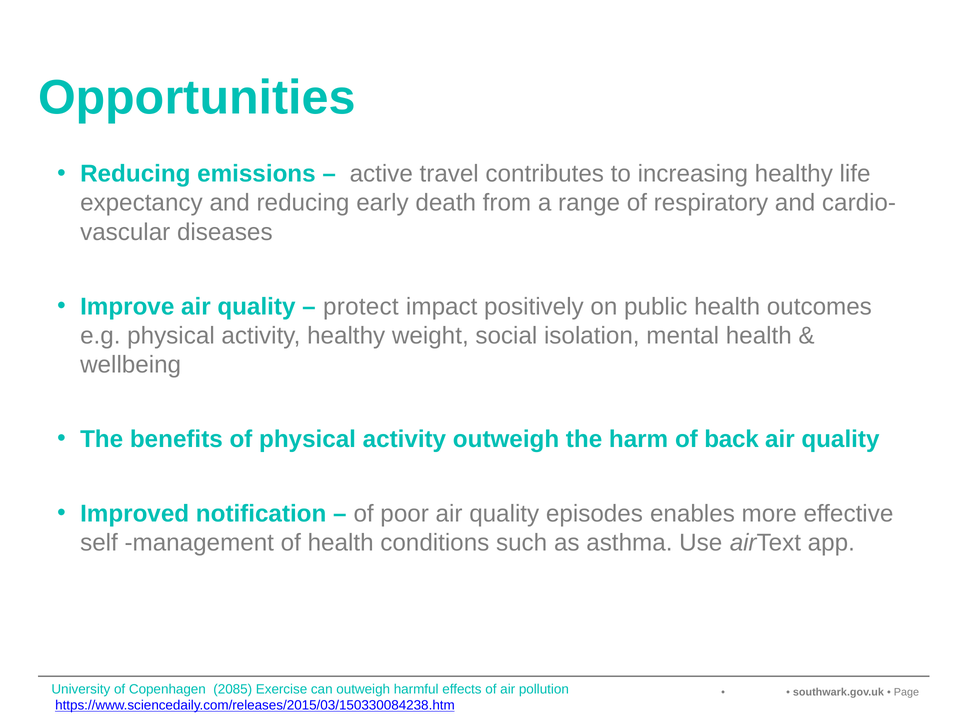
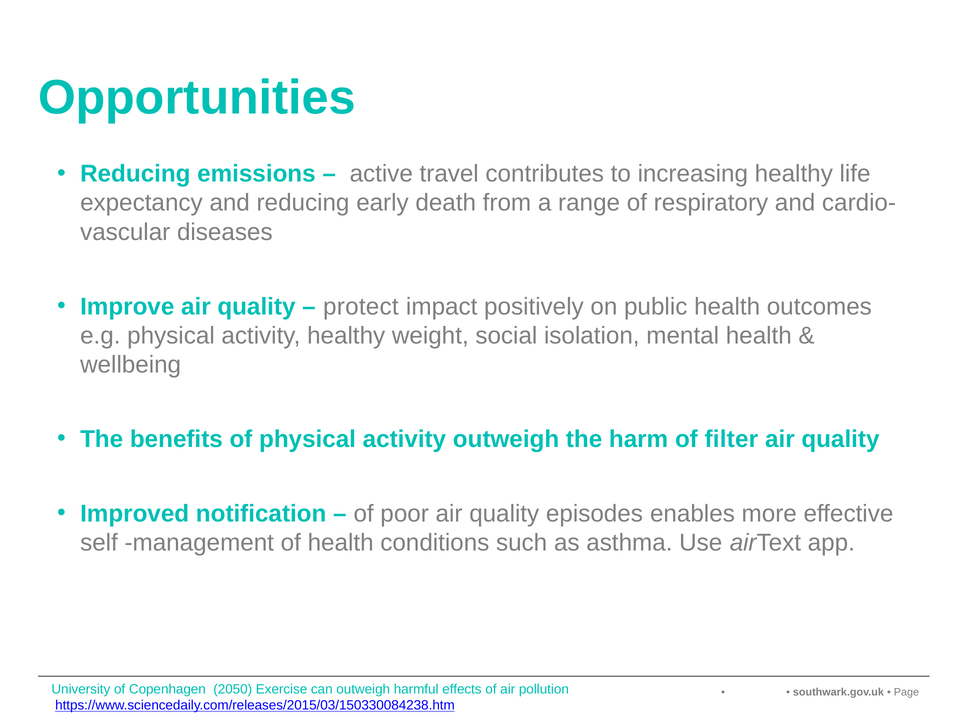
back: back -> filter (731, 439)
2085: 2085 -> 2050 (233, 689)
